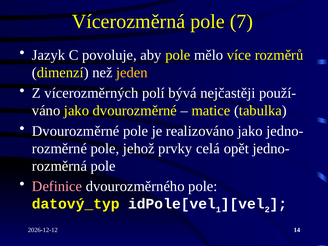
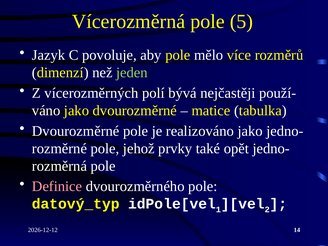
7: 7 -> 5 (241, 21)
jeden colour: yellow -> light green (132, 73)
celá: celá -> také (208, 148)
